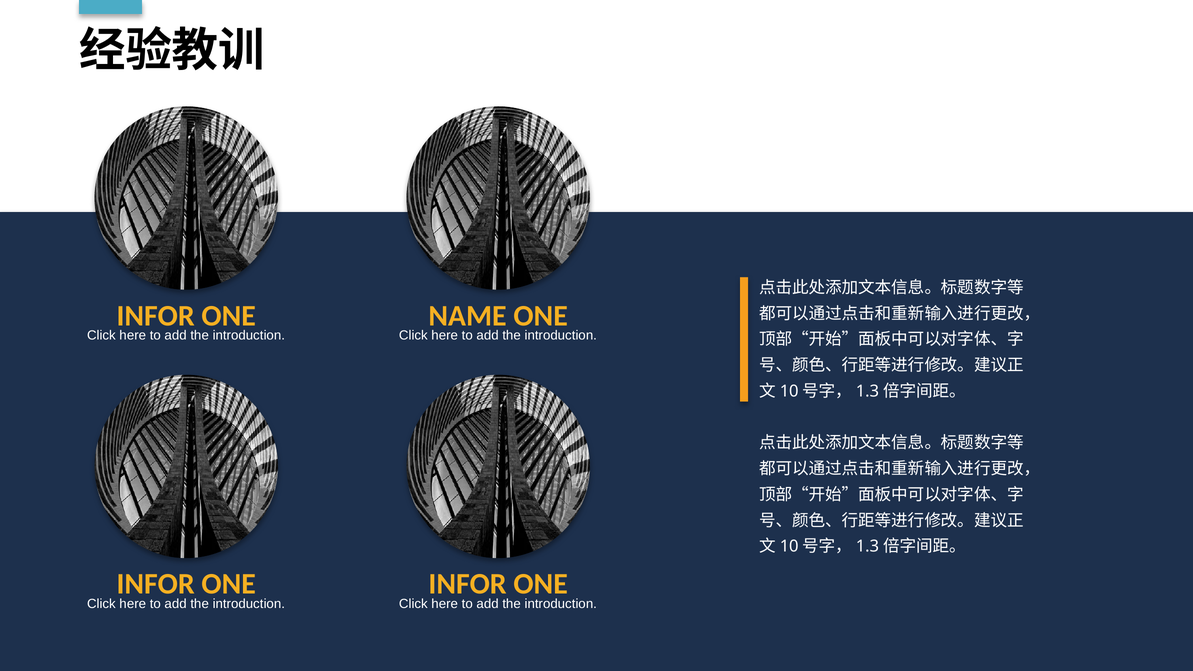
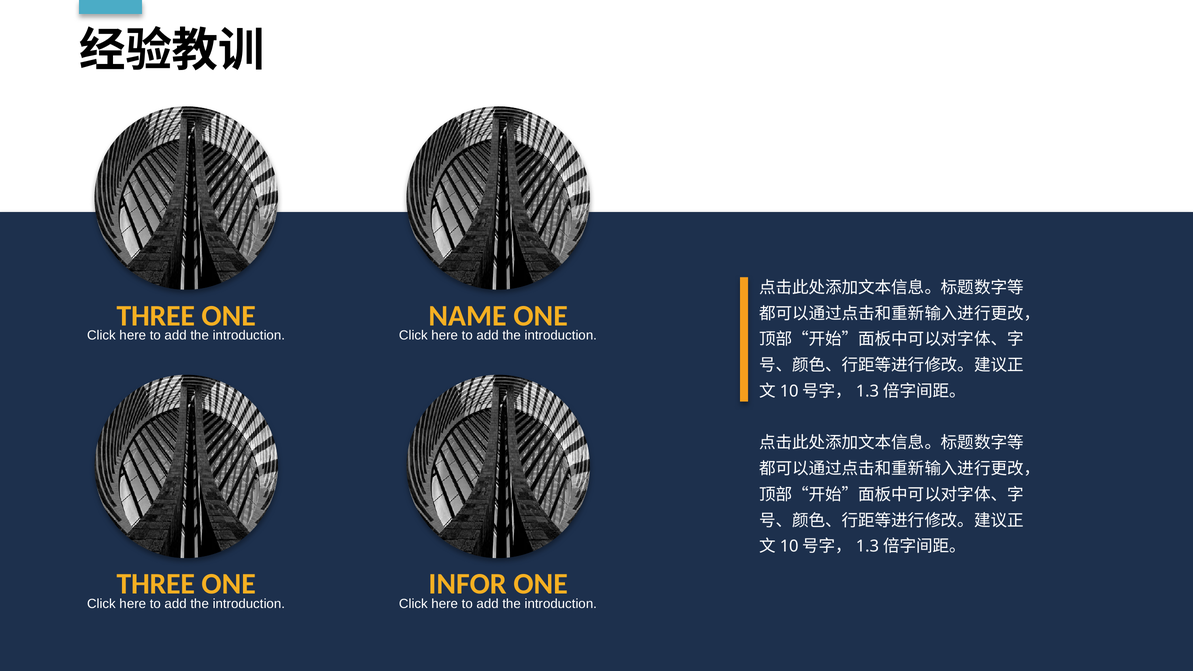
INFOR: INFOR -> THREE (156, 316)
INFOR: INFOR -> THREE (156, 584)
